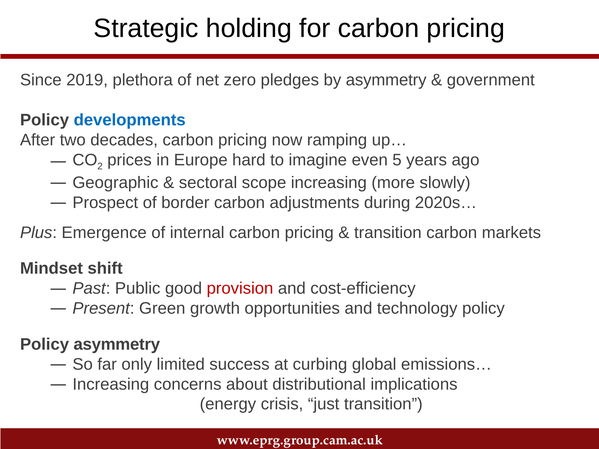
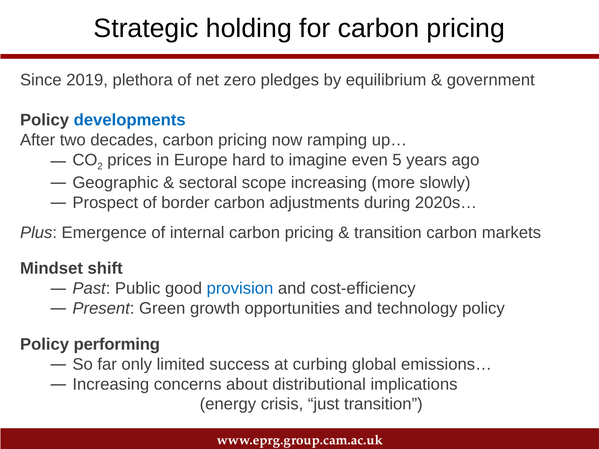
by asymmetry: asymmetry -> equilibrium (386, 80)
provision colour: red -> blue (240, 289)
Policy asymmetry: asymmetry -> performing (117, 344)
